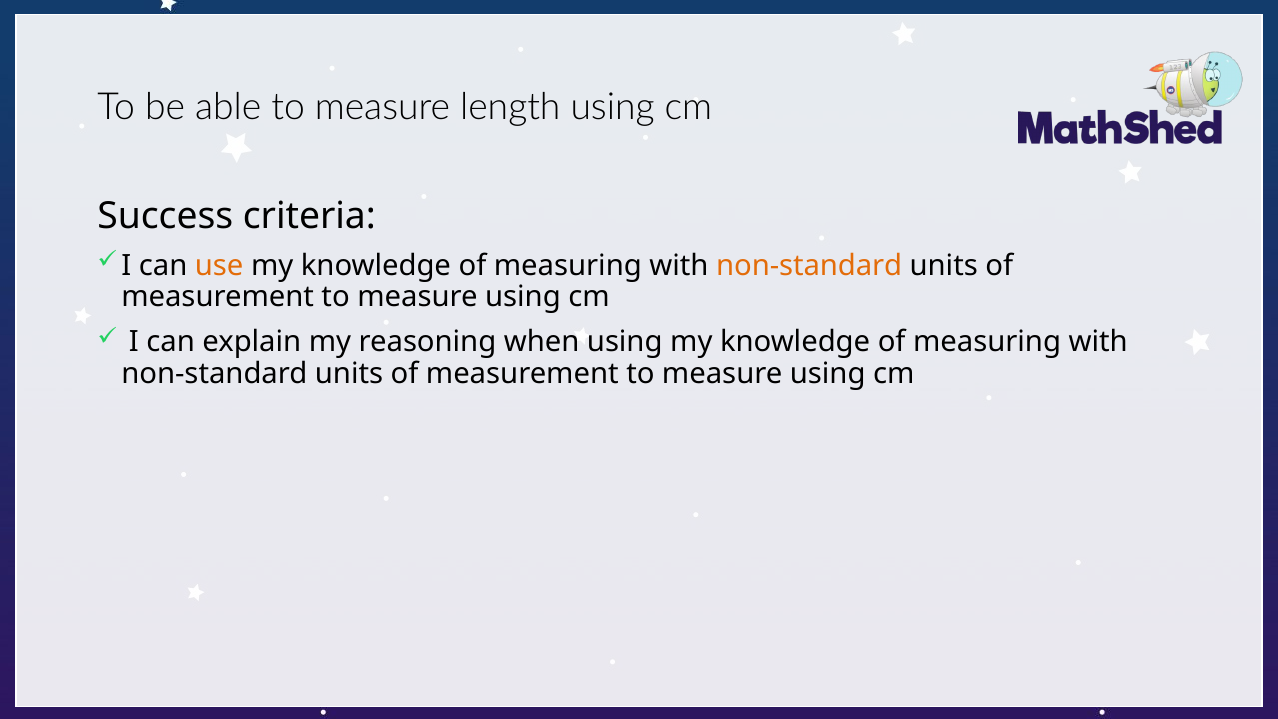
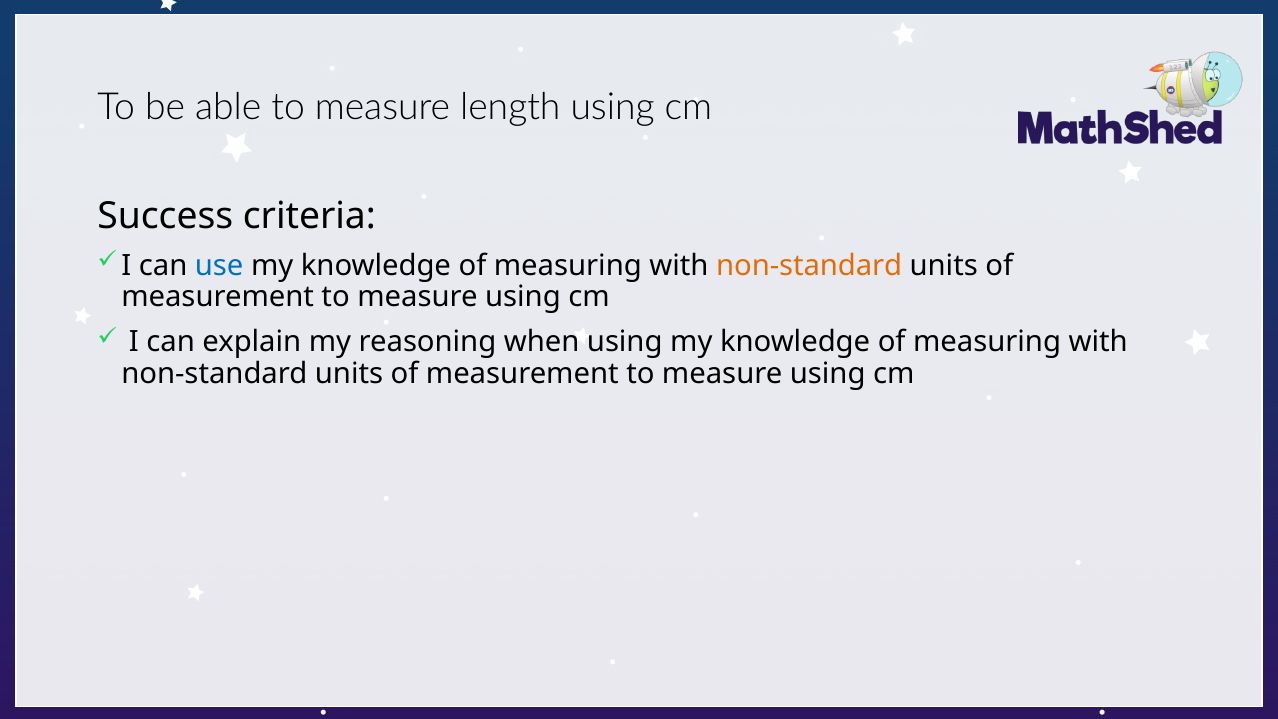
use colour: orange -> blue (219, 265)
